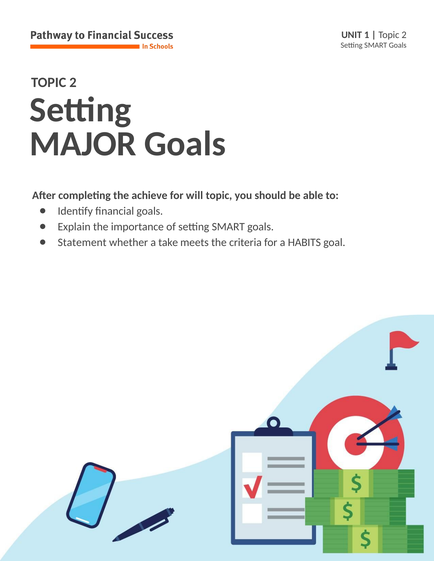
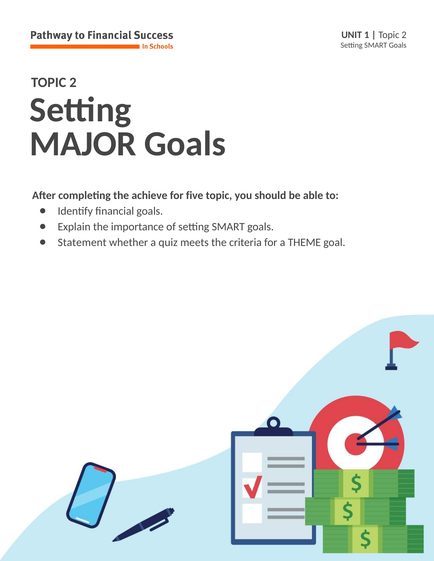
will: will -> five (195, 196)
take: take -> quiz (168, 243)
HABITS: HABITS -> THEME (304, 243)
